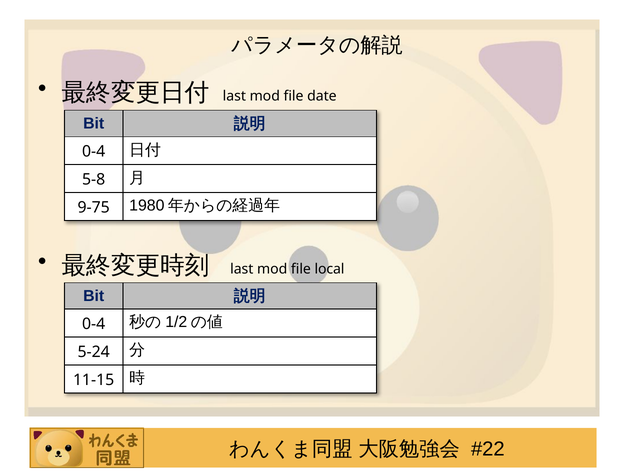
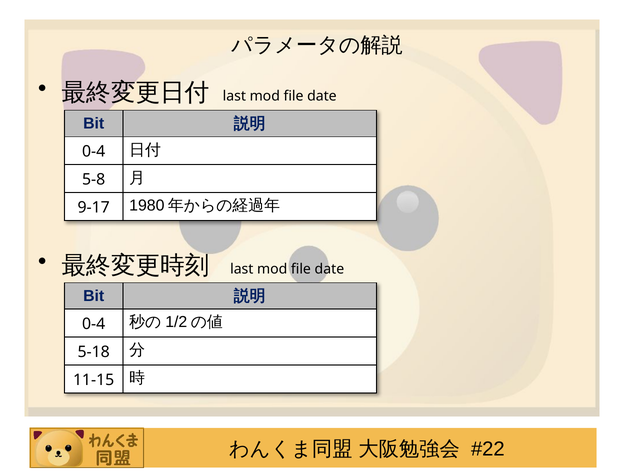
9-75: 9-75 -> 9-17 (94, 207)
local: local -> date (329, 269)
5-24: 5-24 -> 5-18 (94, 351)
